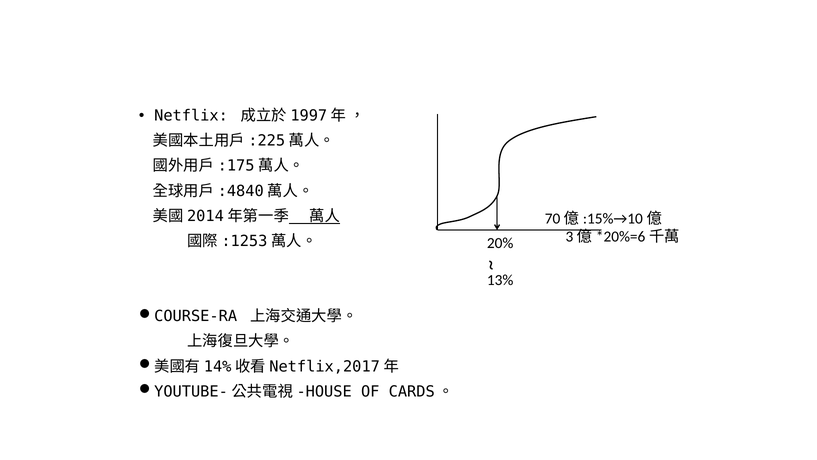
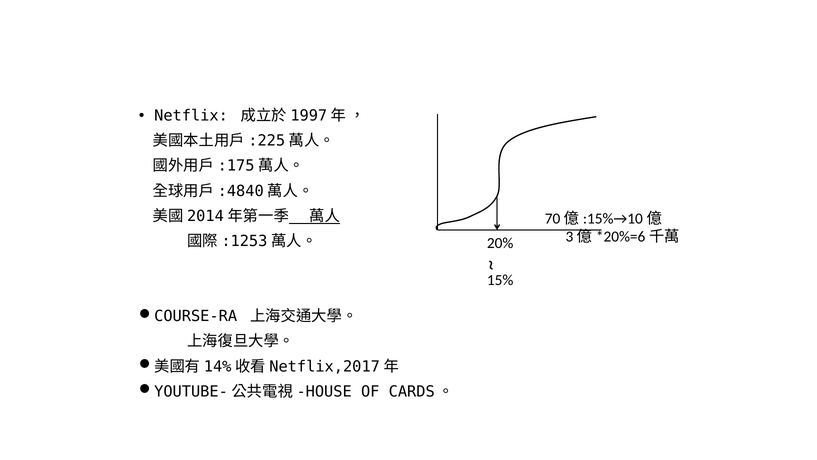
13%: 13% -> 15% (500, 280)
